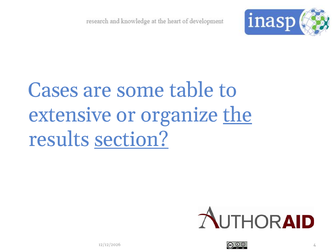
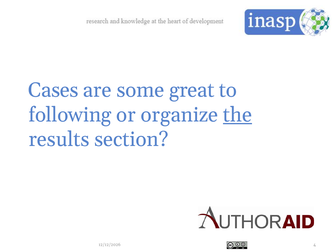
table: table -> great (192, 90)
extensive: extensive -> following (70, 115)
section underline: present -> none (131, 139)
